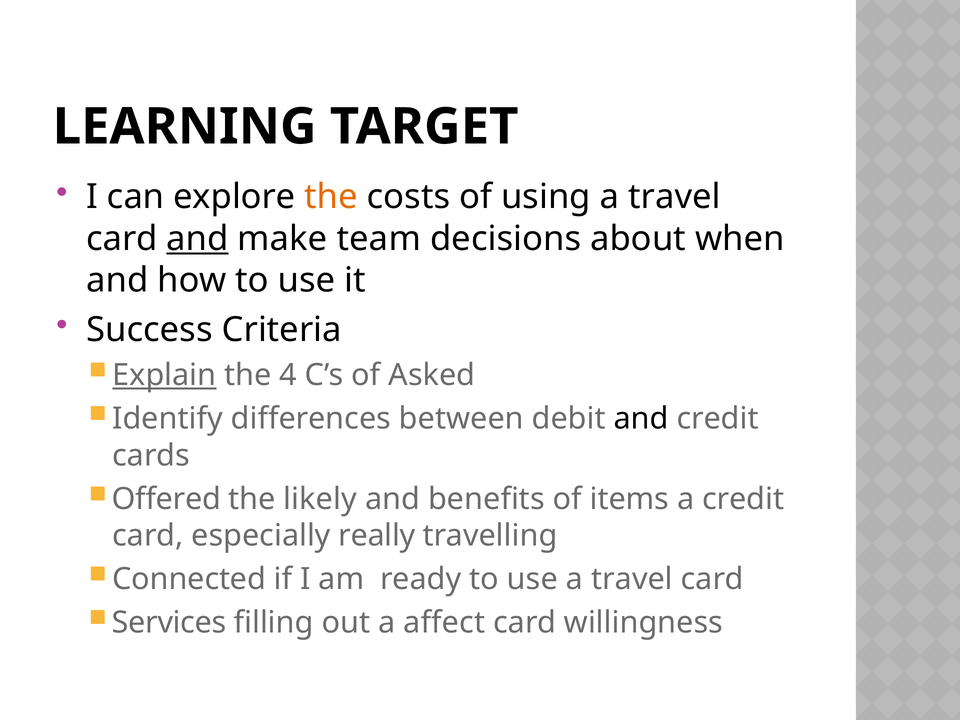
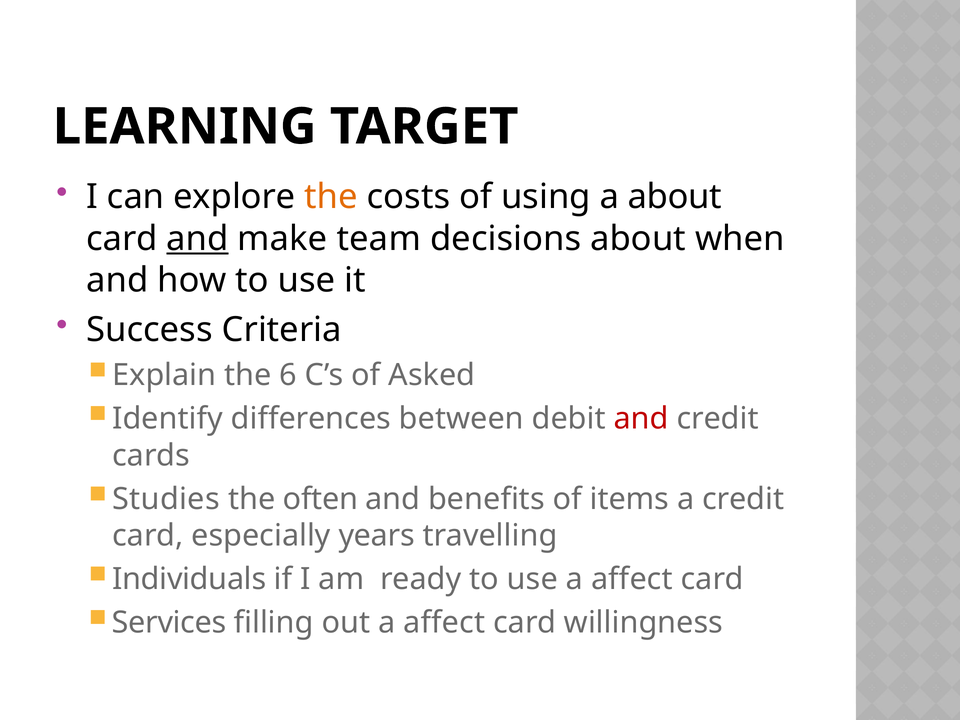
using a travel: travel -> about (675, 197)
Explain underline: present -> none (164, 375)
4: 4 -> 6 (288, 375)
and colour: black -> red (641, 419)
Offered: Offered -> Studies (166, 499)
likely: likely -> often (320, 499)
really: really -> years (377, 536)
Connected: Connected -> Individuals (189, 579)
use a travel: travel -> affect (632, 579)
